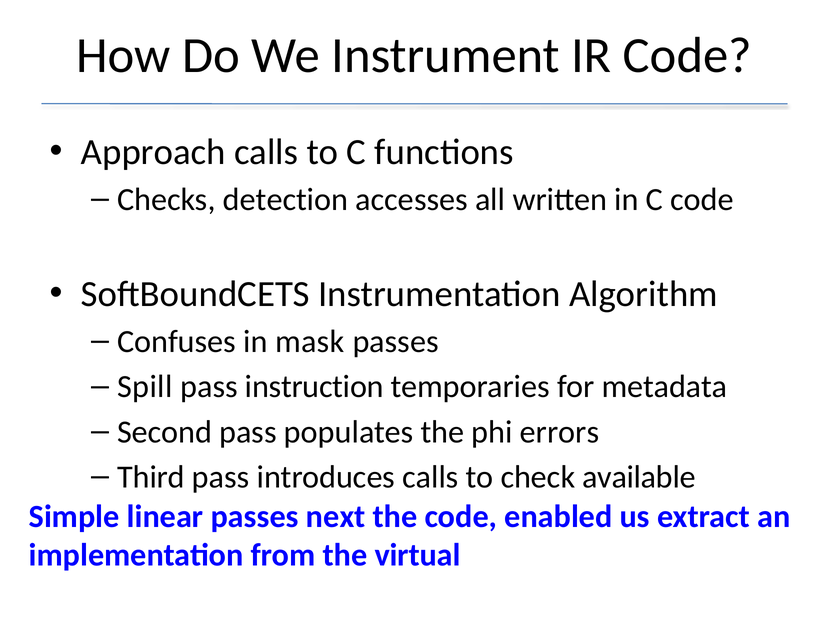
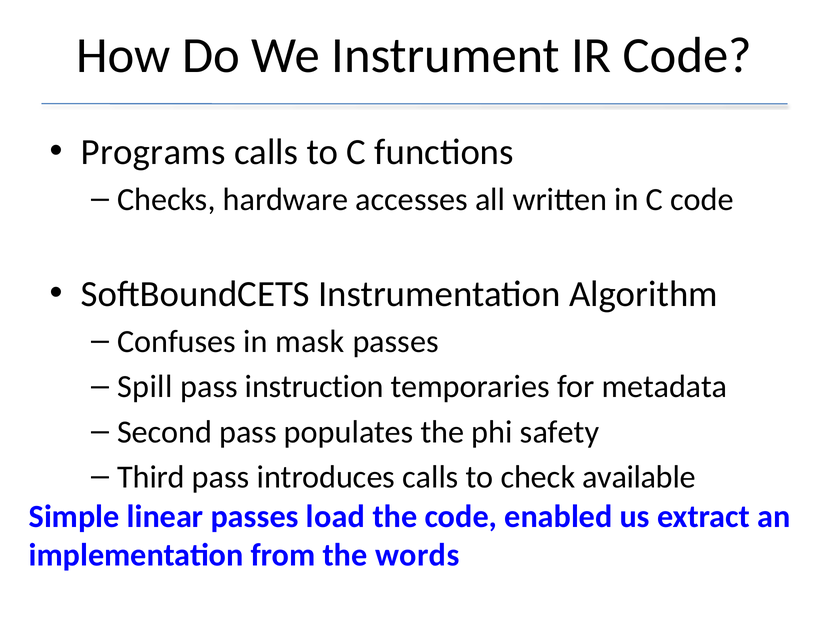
Approach: Approach -> Programs (153, 152)
detection: detection -> hardware (286, 199)
errors: errors -> safety (560, 432)
next: next -> load (336, 516)
virtual: virtual -> words (417, 555)
